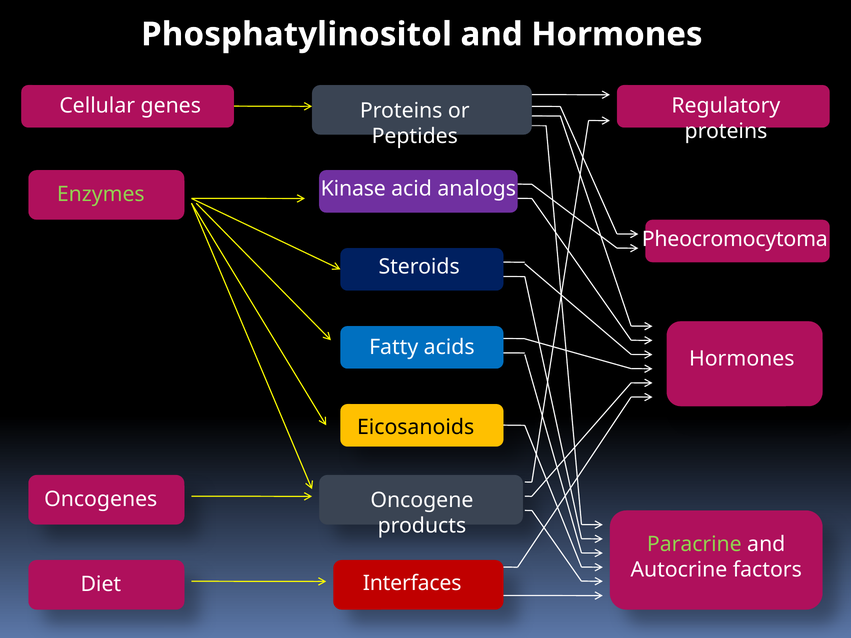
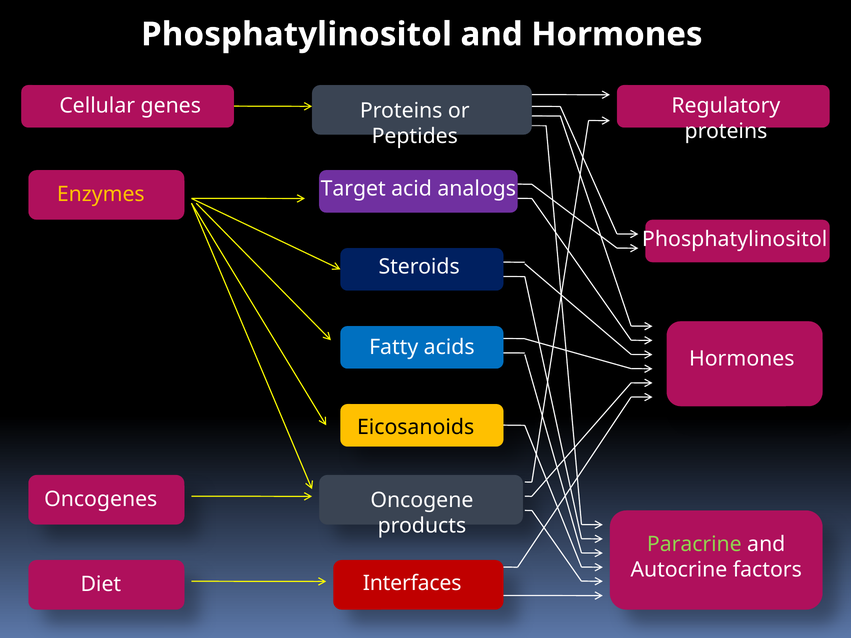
Kinase: Kinase -> Target (353, 189)
Enzymes colour: light green -> yellow (101, 195)
Pheocromocytoma: Pheocromocytoma -> Phosphatylinositol (735, 239)
